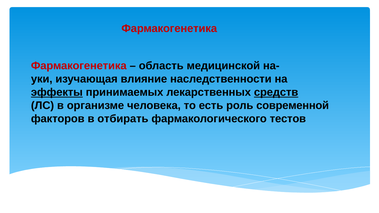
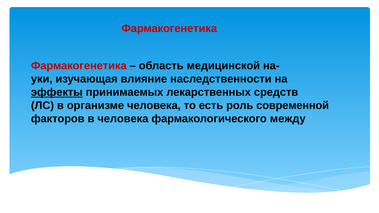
средств underline: present -> none (276, 92)
в отбирать: отбирать -> человека (123, 119)
тестов: тестов -> между (288, 119)
